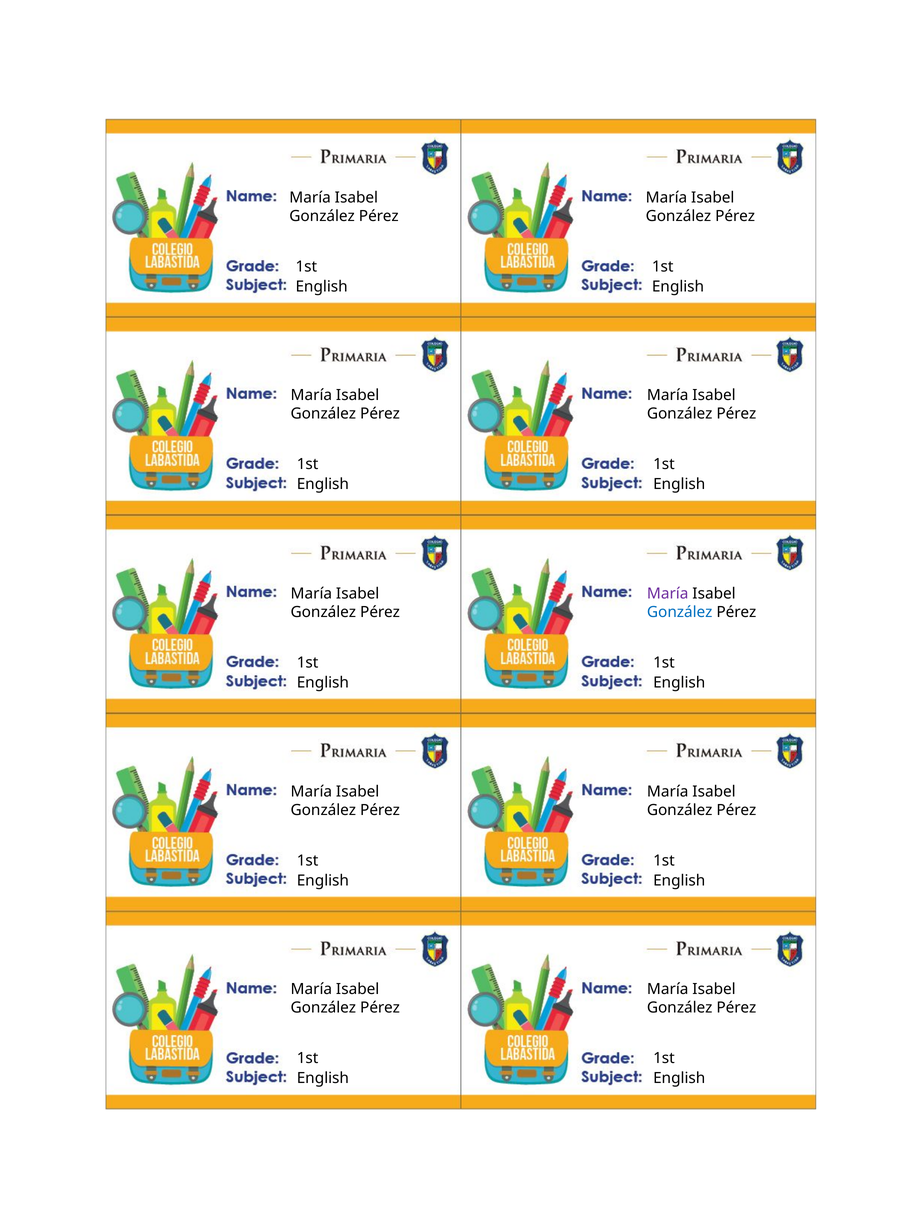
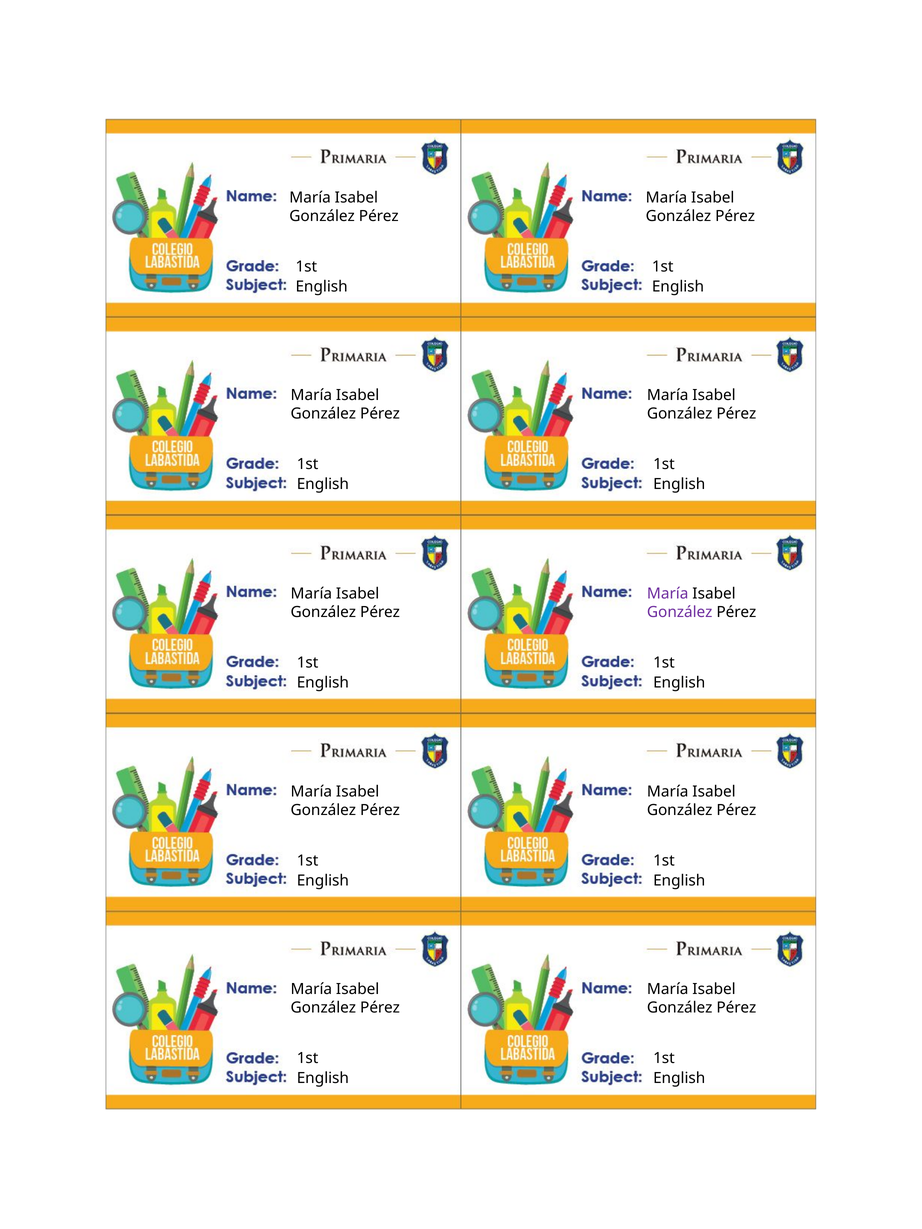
González colour: blue -> purple (680, 612)
